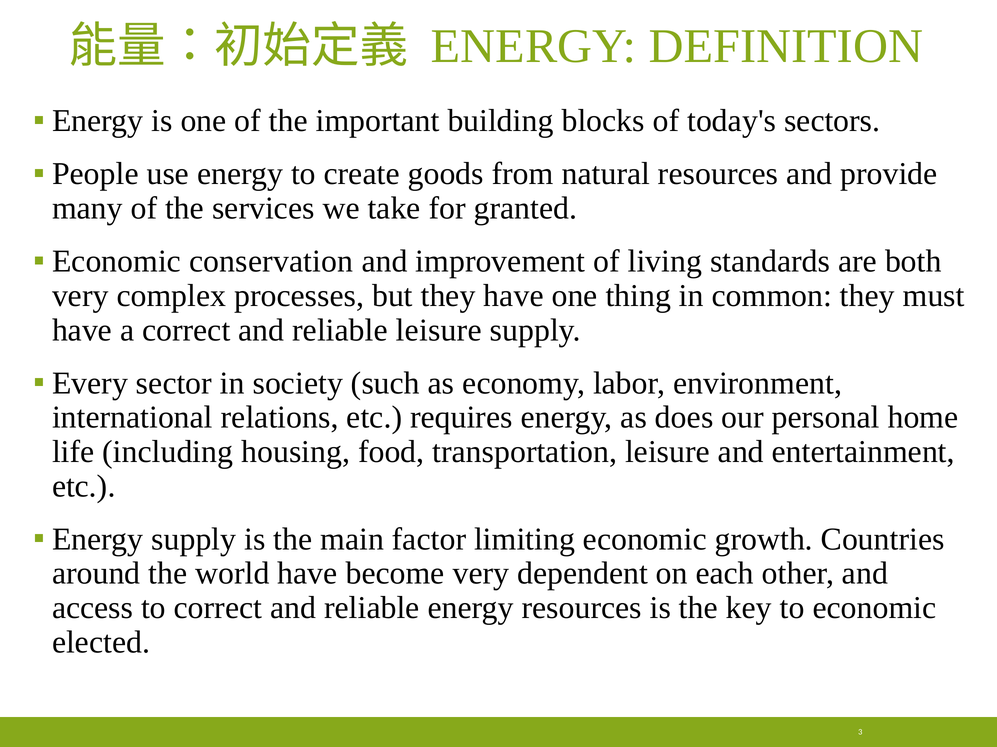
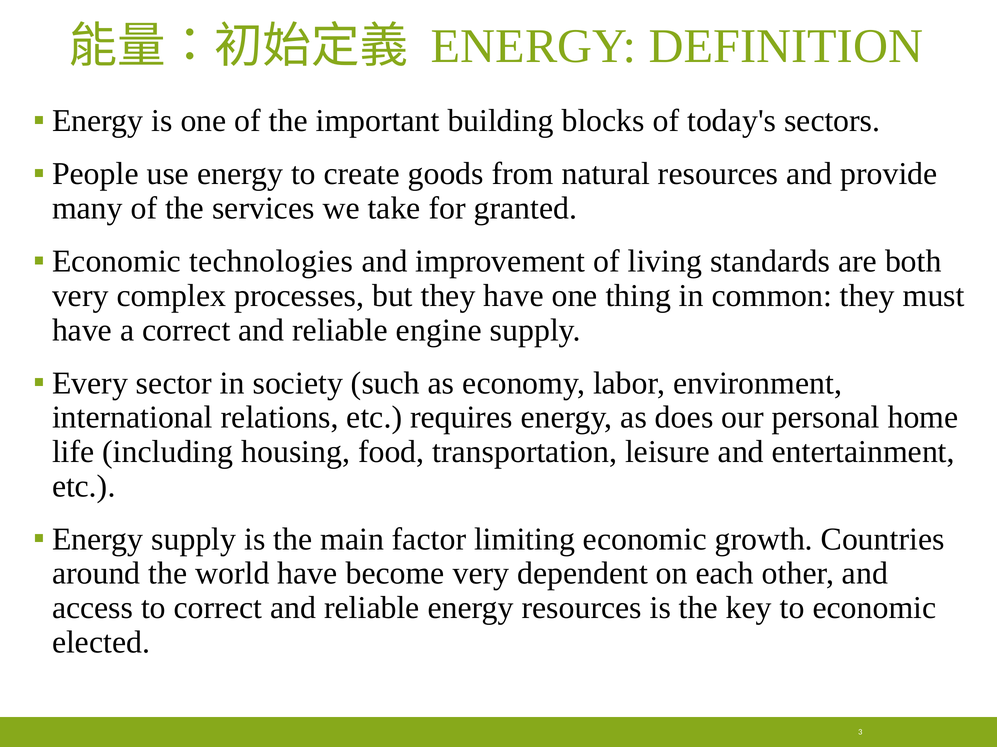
conservation: conservation -> technologies (271, 262)
reliable leisure: leisure -> engine (439, 330)
